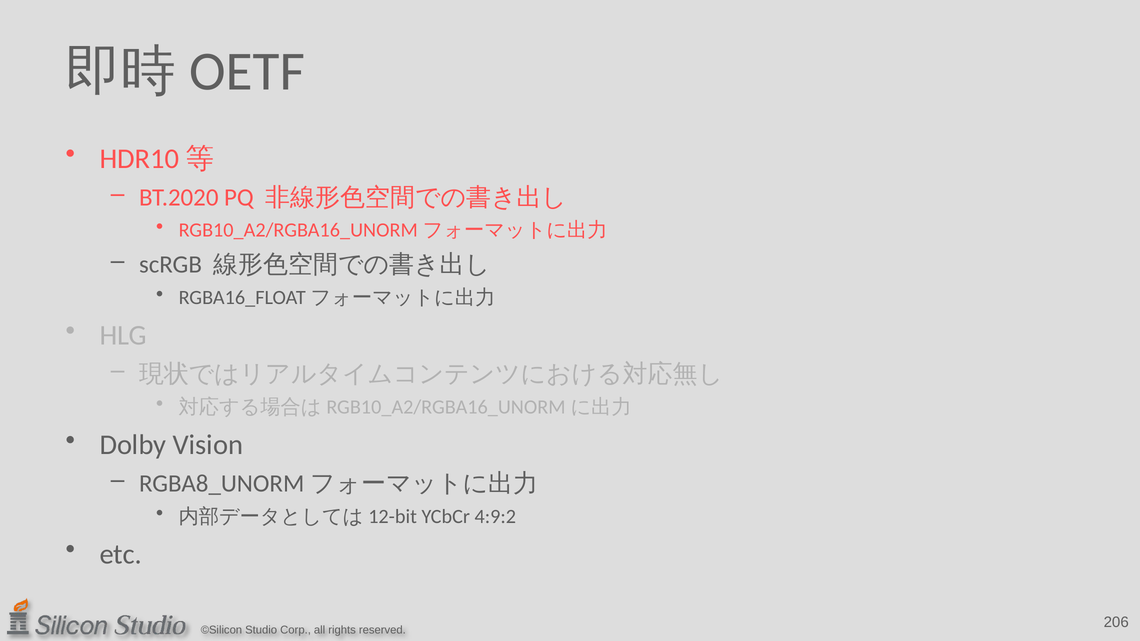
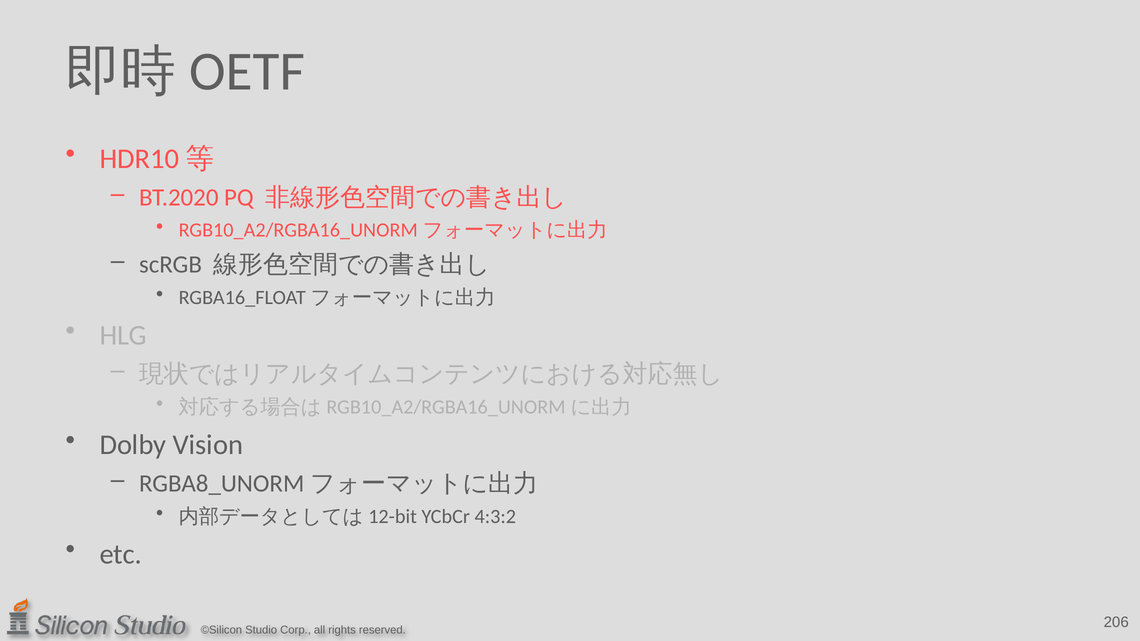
4:9:2: 4:9:2 -> 4:3:2 (495, 517)
